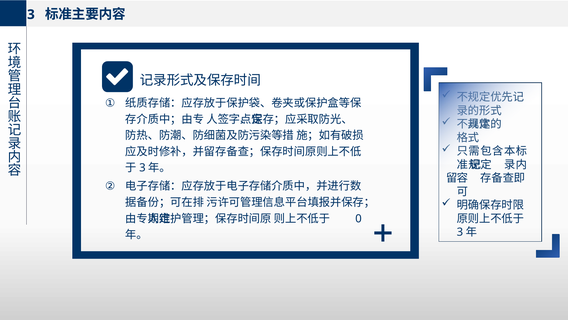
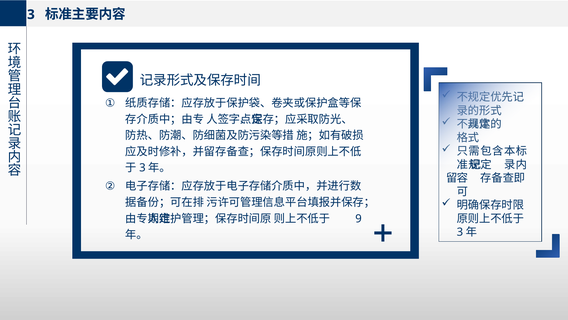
0: 0 -> 9 (359, 218)
